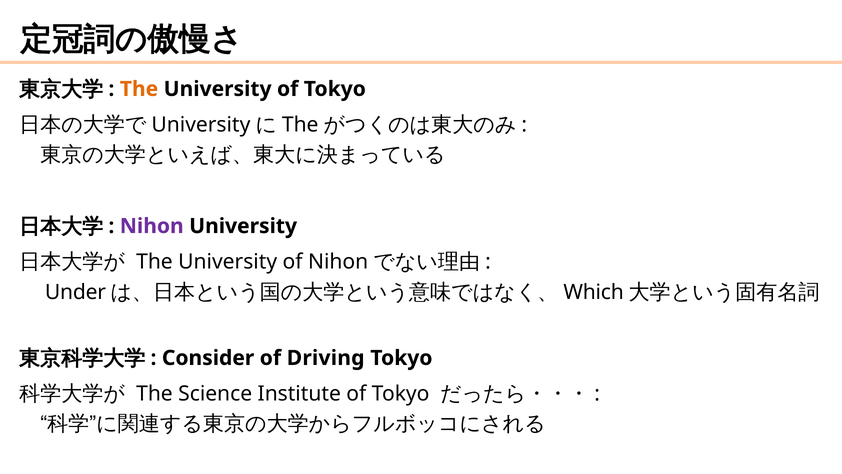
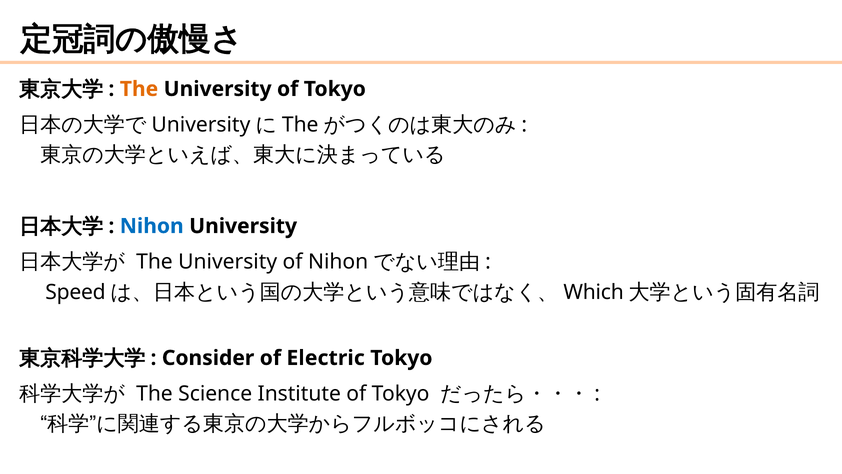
Nihon colour: purple -> blue (152, 226)
Under: Under -> Speed (75, 292)
Driving: Driving -> Electric (326, 358)
